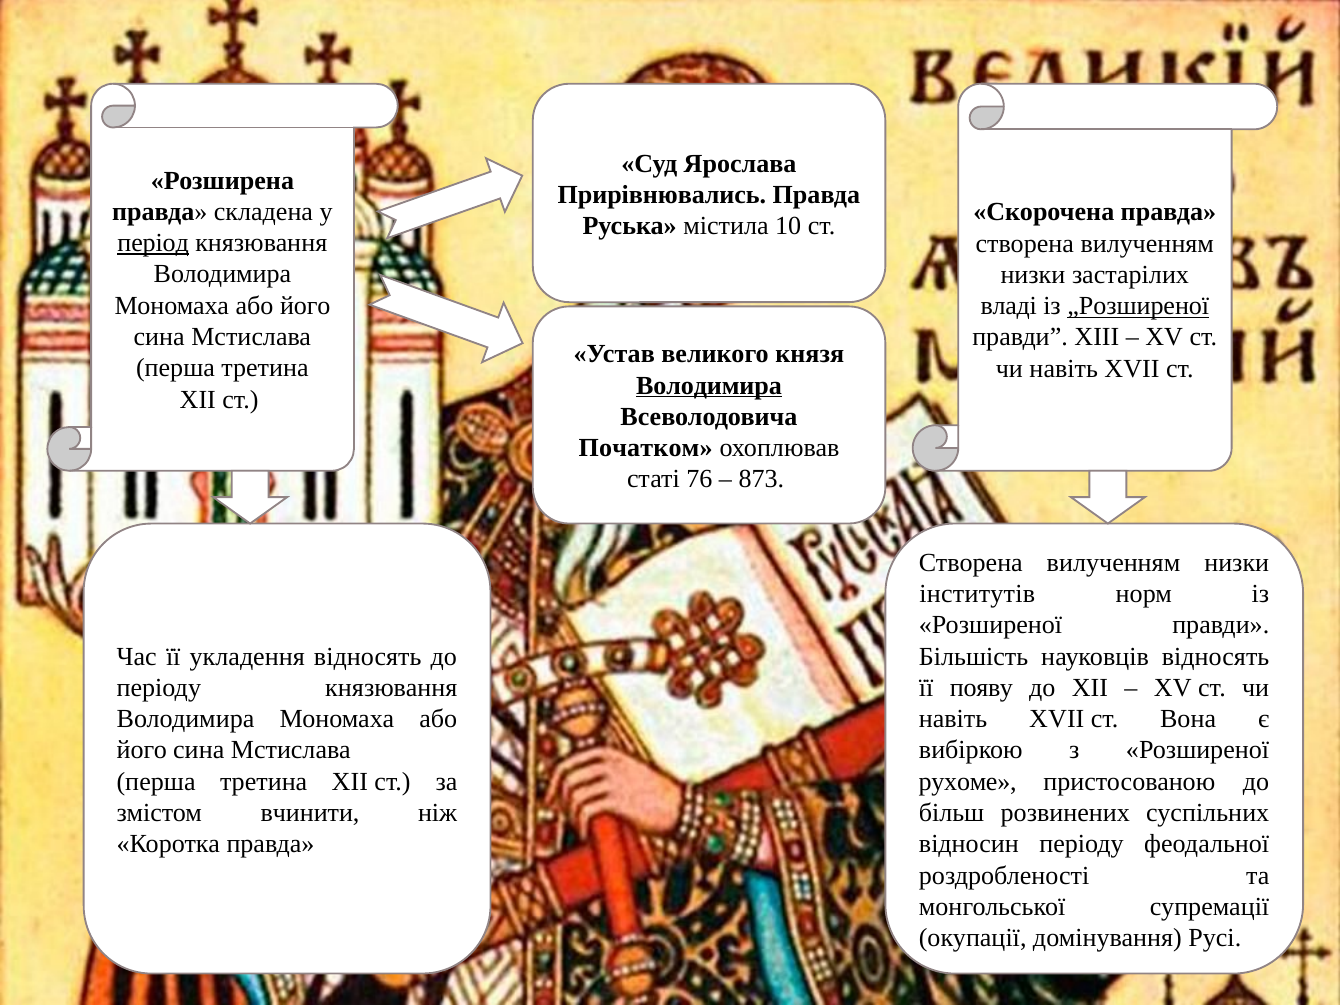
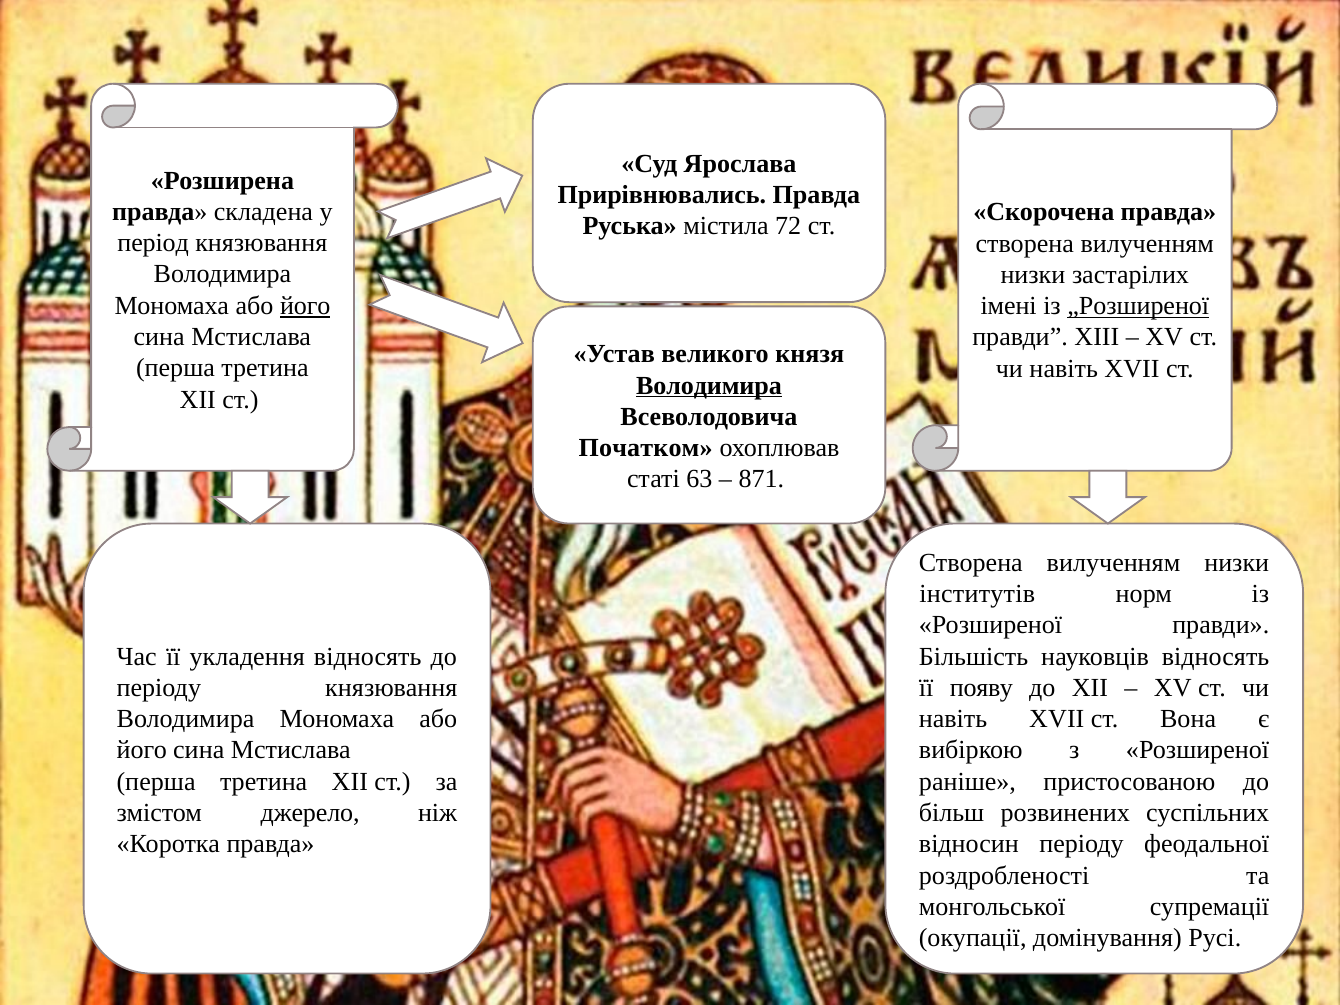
10: 10 -> 72 (788, 226)
період underline: present -> none (153, 243)
його underline: none -> present (305, 306)
владі: владі -> імені (1009, 306)
76: 76 -> 63 (699, 479)
873: 873 -> 871 (761, 479)
рухоме: рухоме -> раніше (967, 782)
вчинити: вчинити -> джерело (310, 813)
